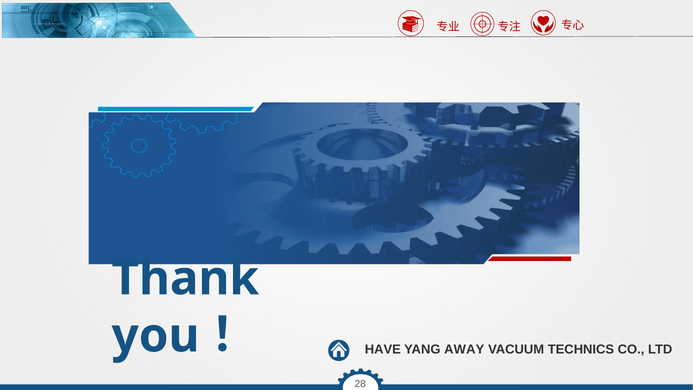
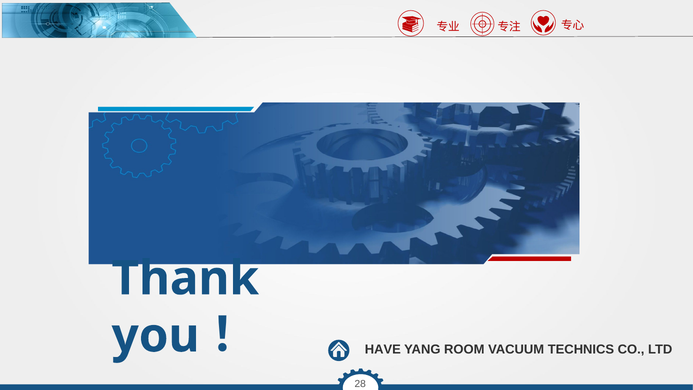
AWAY: AWAY -> ROOM (464, 349)
